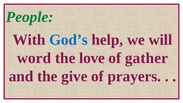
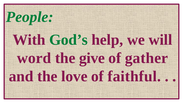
God’s colour: blue -> green (69, 40)
love: love -> give (92, 58)
give: give -> love (74, 76)
prayers: prayers -> faithful (134, 76)
